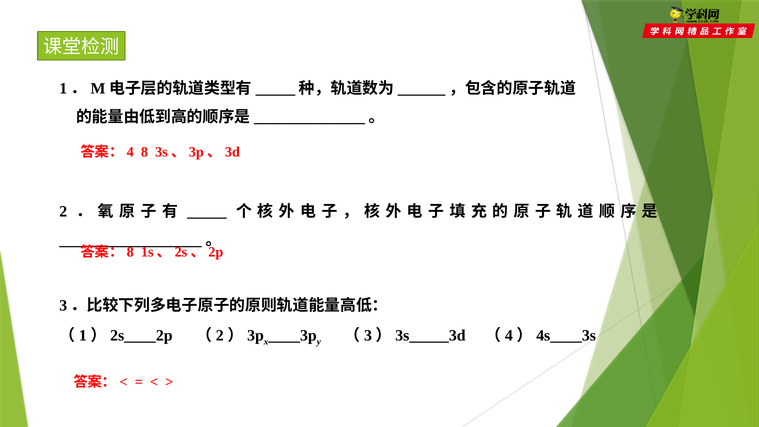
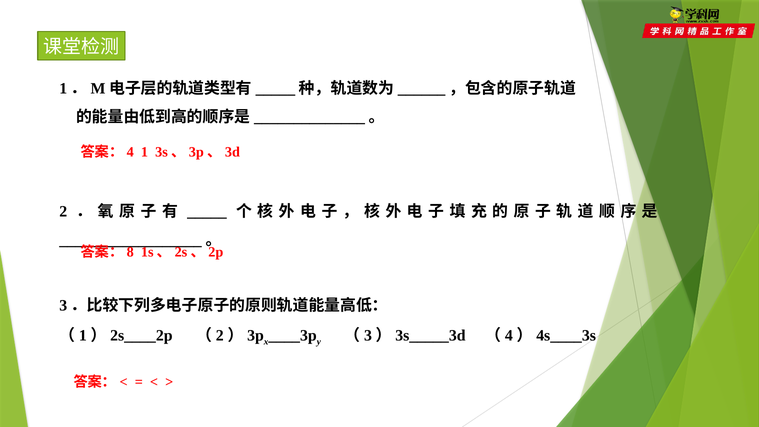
8: 8 -> 1 (145, 152)
